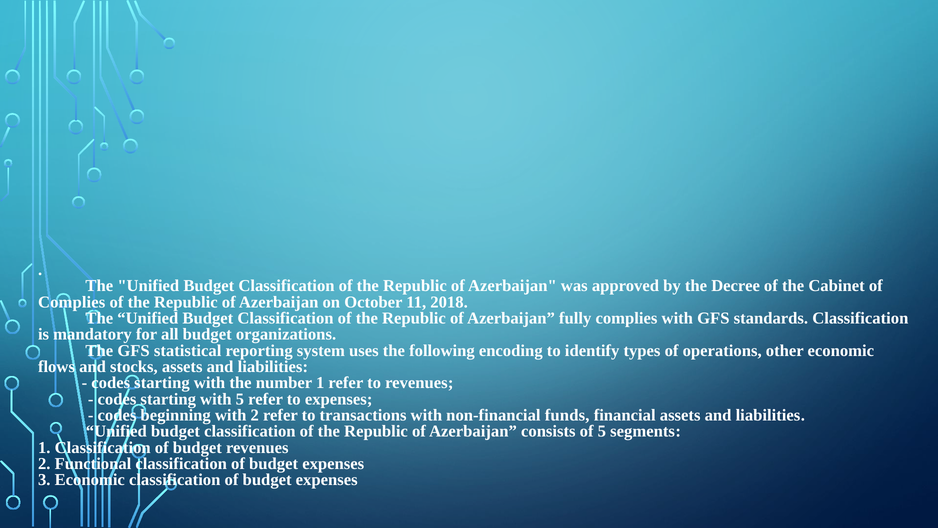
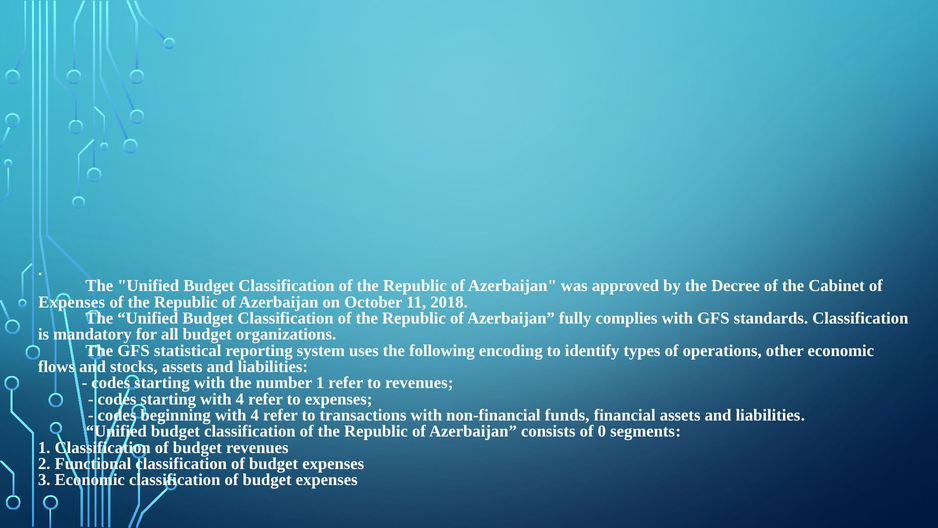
Complies: Complies -> Expenses (72, 302)
starting with 5: 5 -> 4 (240, 399)
beginning with 2: 2 -> 4 (255, 415)
of 5: 5 -> 0 (602, 431)
